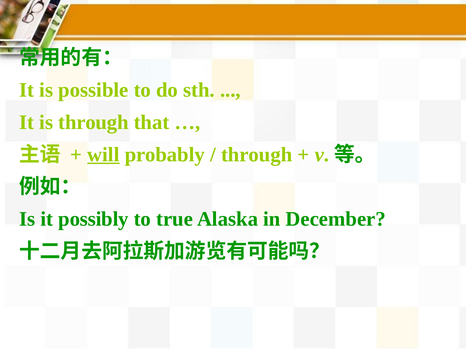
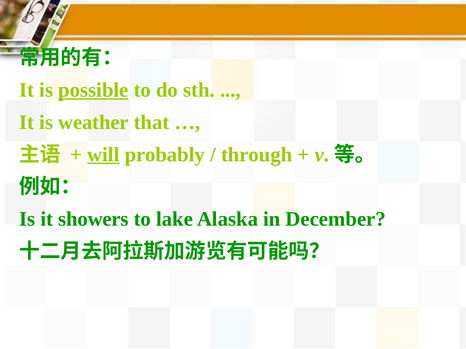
possible underline: none -> present (93, 90)
is through: through -> weather (93, 122)
possibly: possibly -> showers (93, 219)
true: true -> lake (175, 219)
